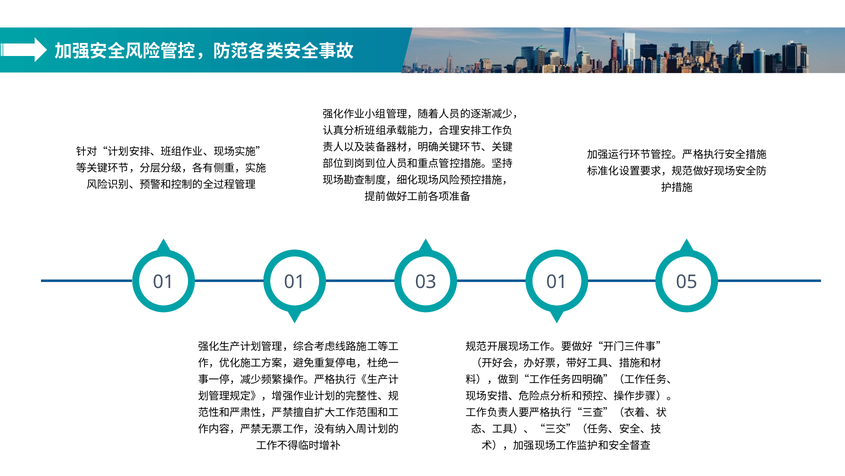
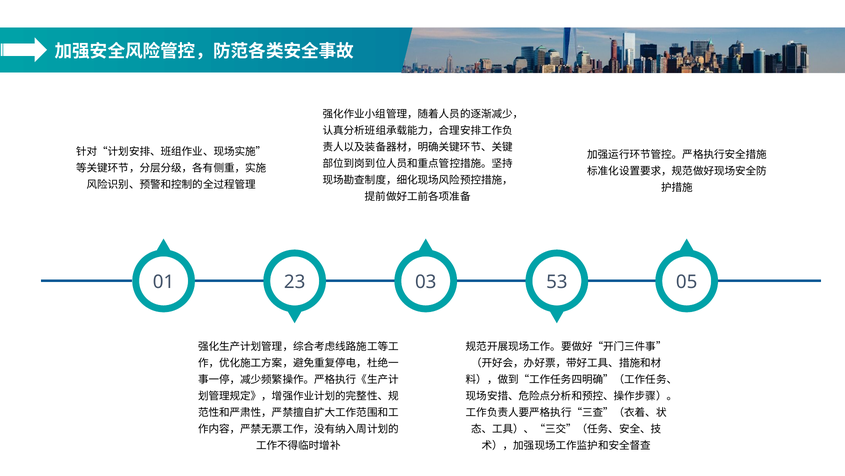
01 01: 01 -> 23 (295, 282)
03 01: 01 -> 53 (557, 282)
